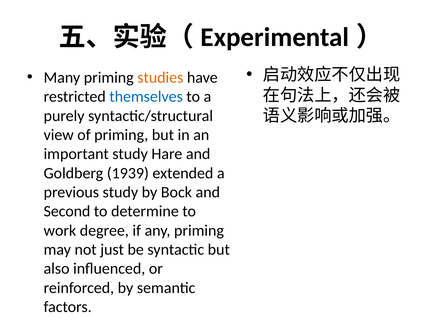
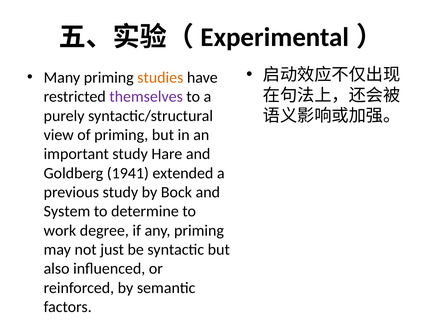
themselves colour: blue -> purple (146, 97)
1939: 1939 -> 1941 (128, 173)
Second: Second -> System (67, 212)
